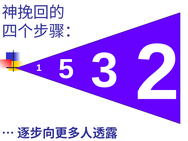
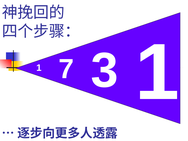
5: 5 -> 7 (66, 69)
3 2: 2 -> 1 (157, 73)
